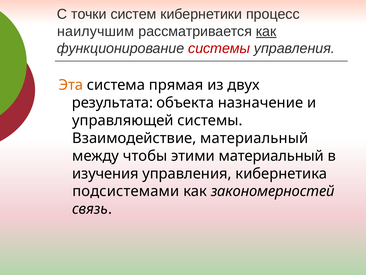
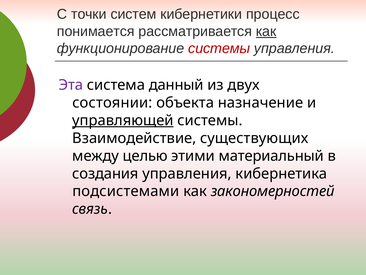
наилучшим: наилучшим -> понимается (96, 31)
Эта colour: orange -> purple (71, 85)
прямая: прямая -> данный (176, 85)
результата: результата -> состоянии (112, 103)
управляющей underline: none -> present (123, 120)
Взаимодействие материальный: материальный -> существующих (254, 138)
чтобы: чтобы -> целью (145, 156)
изучения: изучения -> создания (105, 173)
